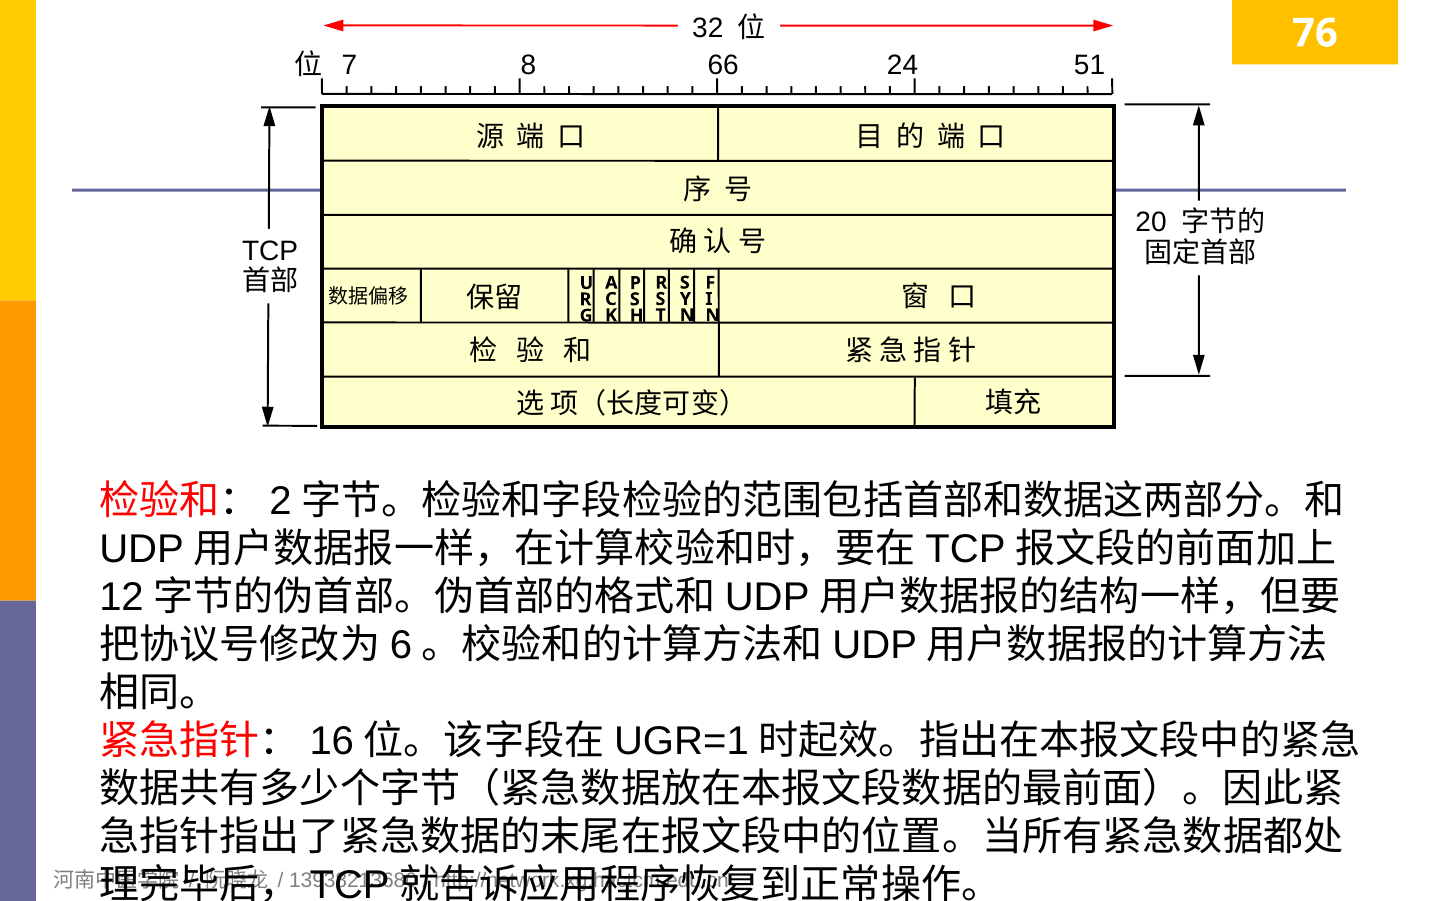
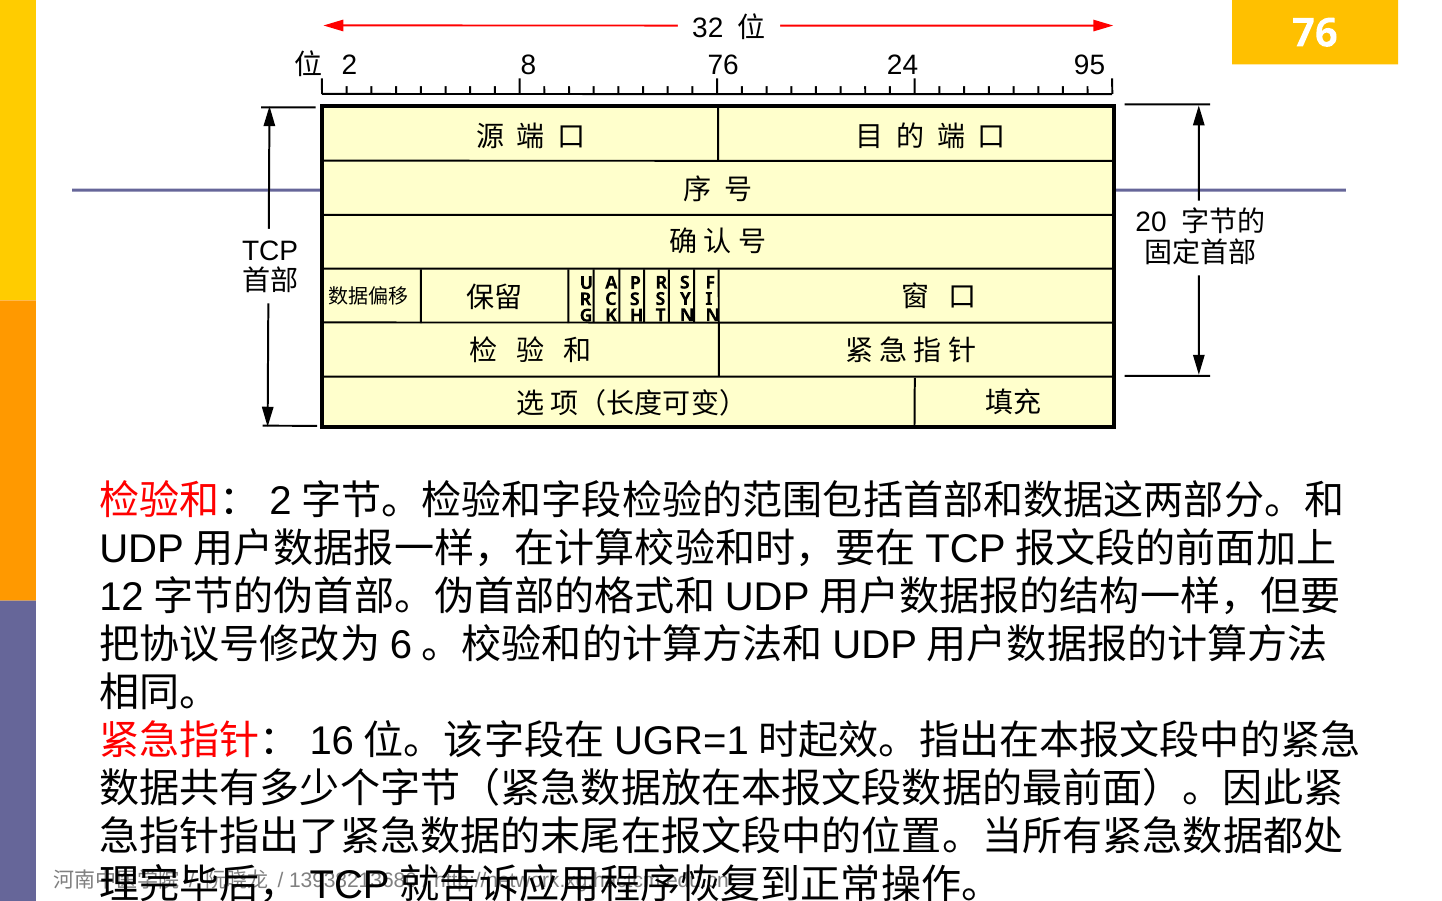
7: 7 -> 2 (350, 65)
8 66: 66 -> 76 (723, 65)
51: 51 -> 95 (1090, 65)
